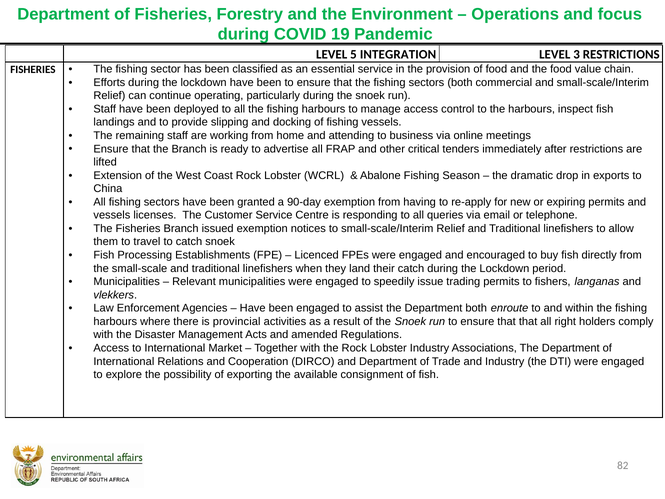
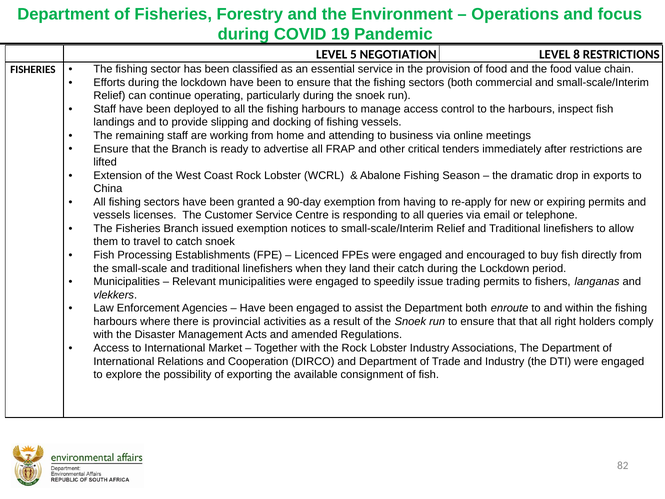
INTEGRATION: INTEGRATION -> NEGOTIATION (398, 54)
3: 3 -> 8 (577, 54)
